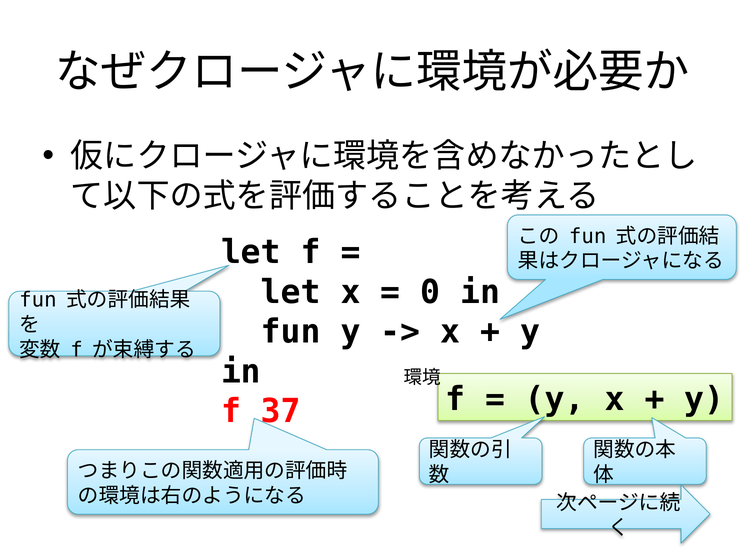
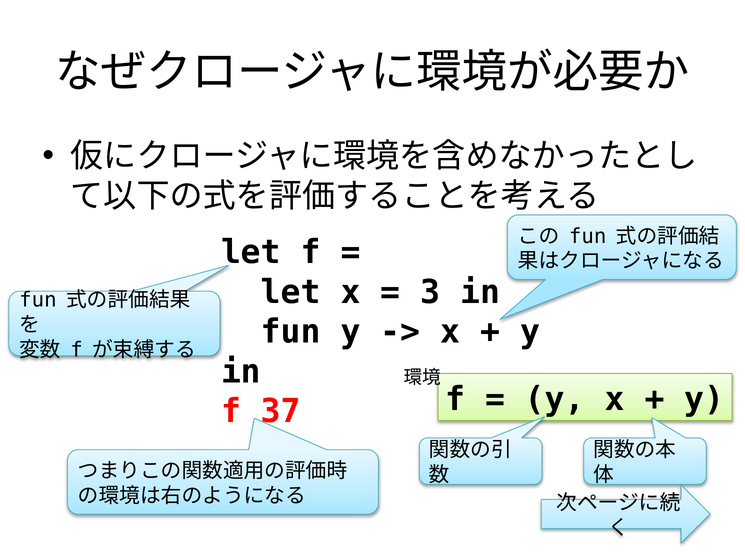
0: 0 -> 3 (430, 292)
